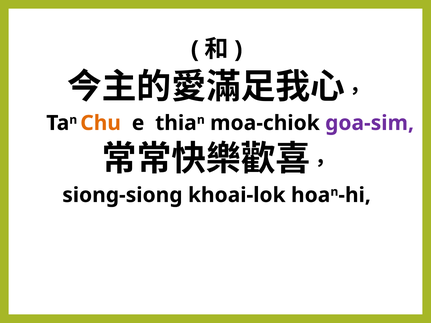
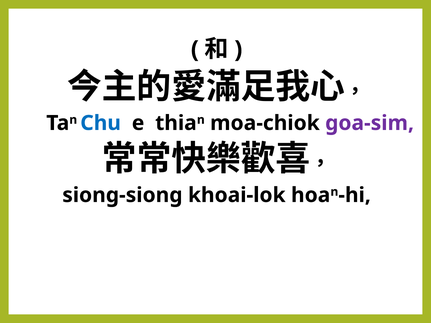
Chu colour: orange -> blue (101, 123)
